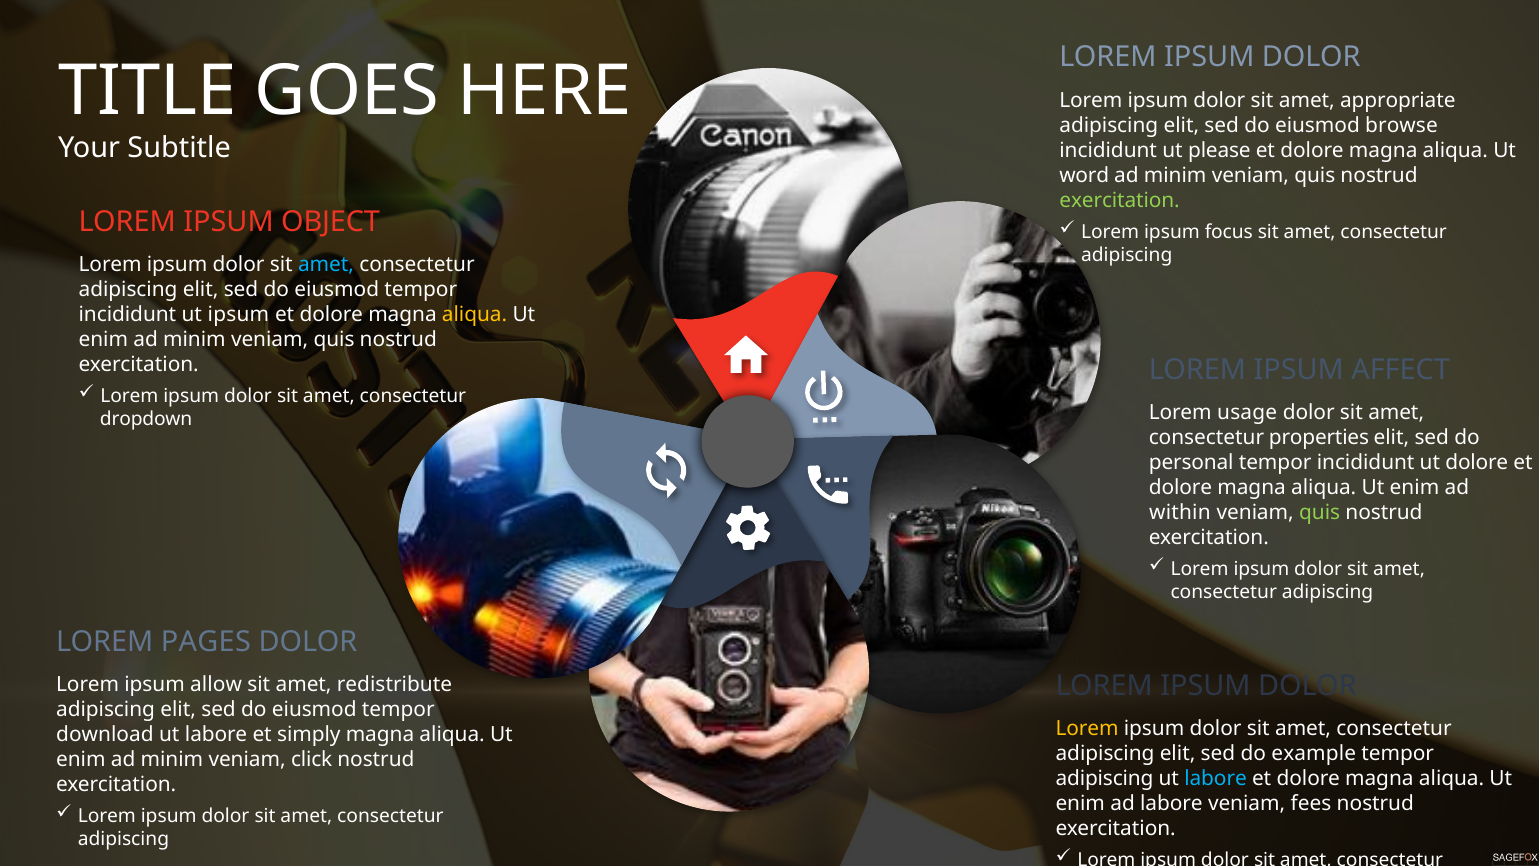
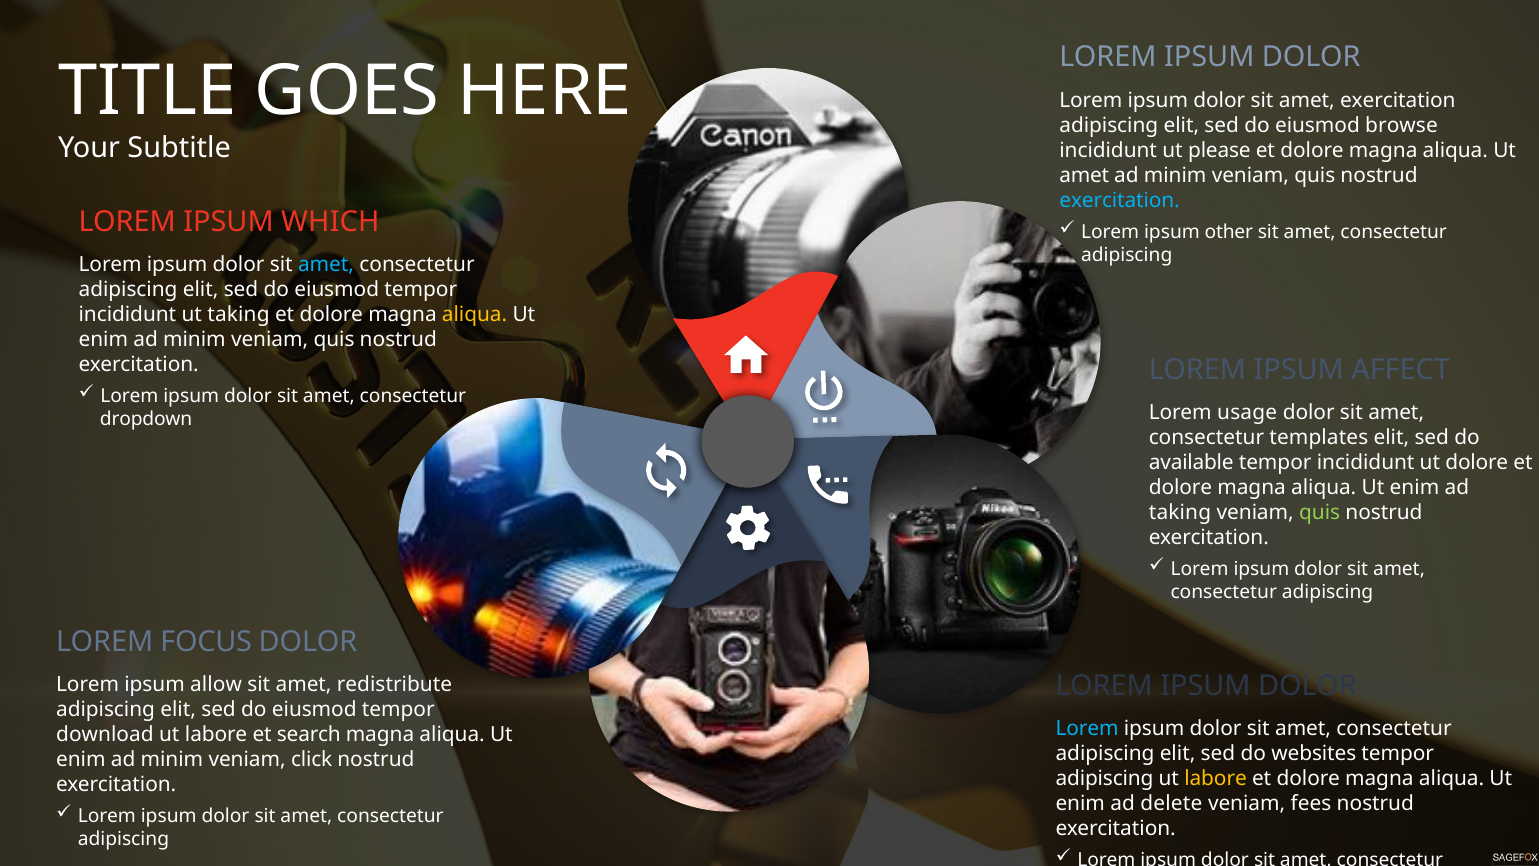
amet appropriate: appropriate -> exercitation (1398, 100)
word: word -> amet (1084, 175)
exercitation colour: light green -> light blue (1120, 200)
OBJECT: OBJECT -> WHICH (330, 221)
focus: focus -> other (1229, 232)
ut ipsum: ipsum -> taking (238, 314)
properties: properties -> templates (1319, 437)
personal: personal -> available (1191, 462)
within: within -> taking (1180, 512)
PAGES: PAGES -> FOCUS (206, 642)
Lorem colour: yellow -> light blue (1087, 728)
simply: simply -> search (309, 734)
example: example -> websites (1314, 753)
labore colour: light blue -> yellow (1216, 778)
ad labore: labore -> delete (1171, 803)
